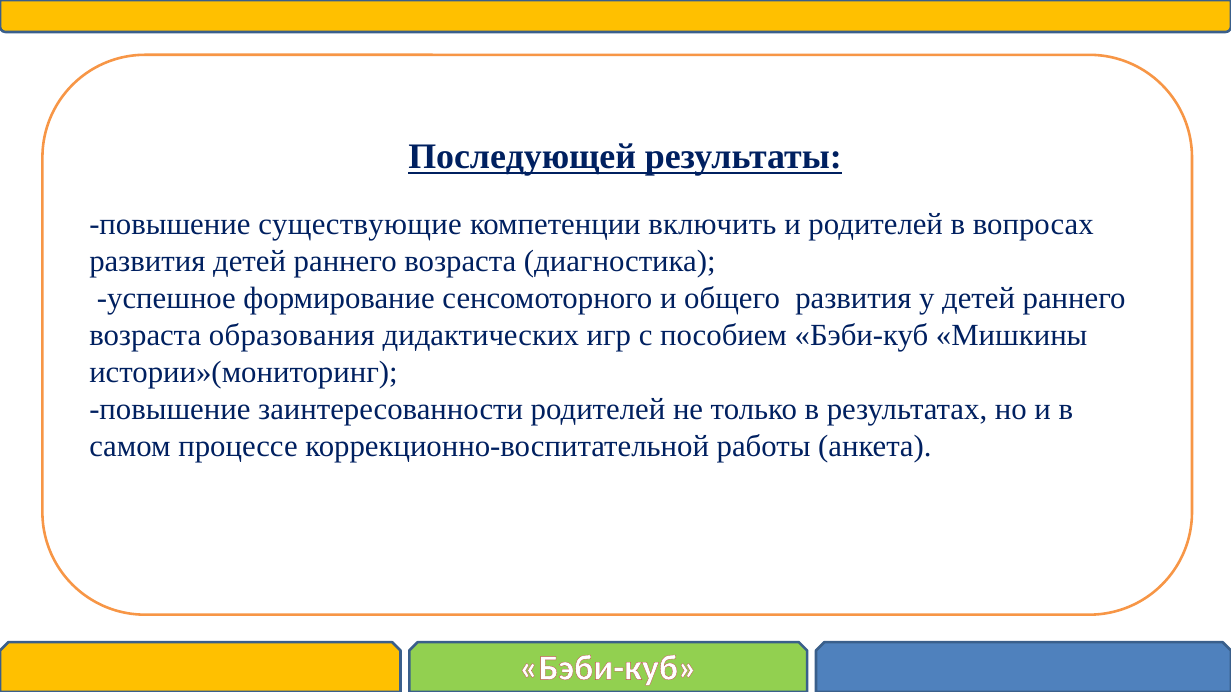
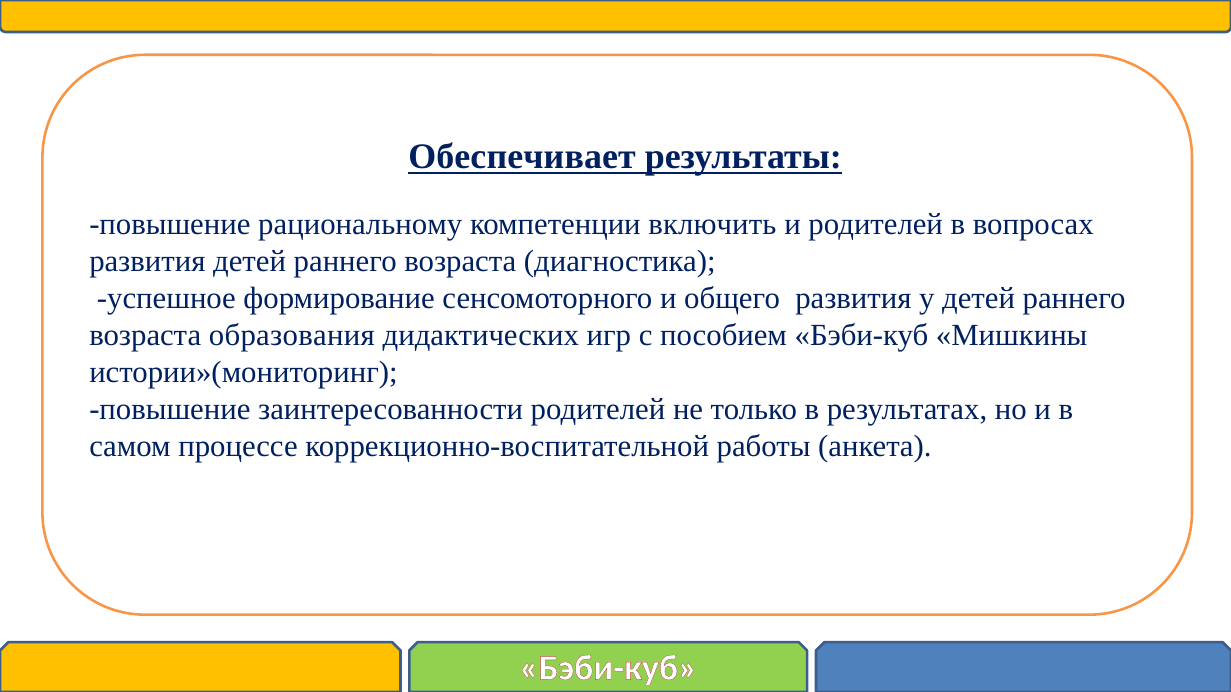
Последующей: Последующей -> Обеспечивает (522, 157)
существующие: существующие -> рациональному (360, 225)
